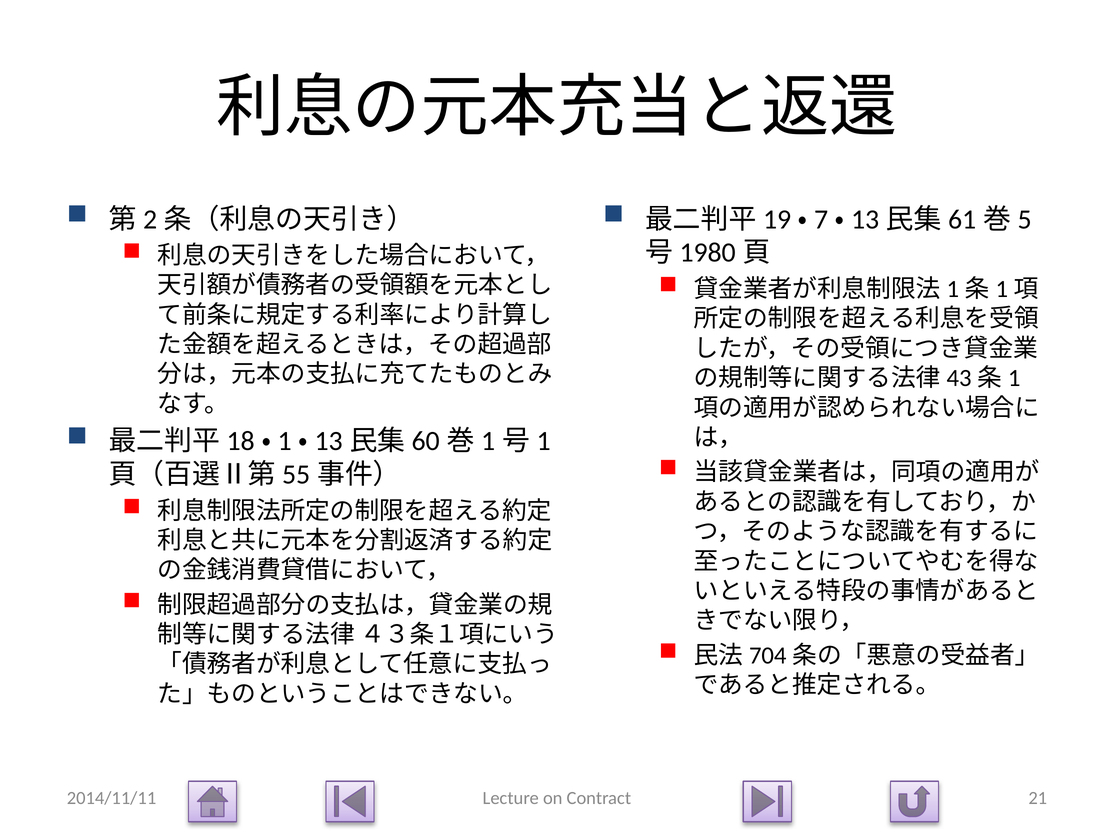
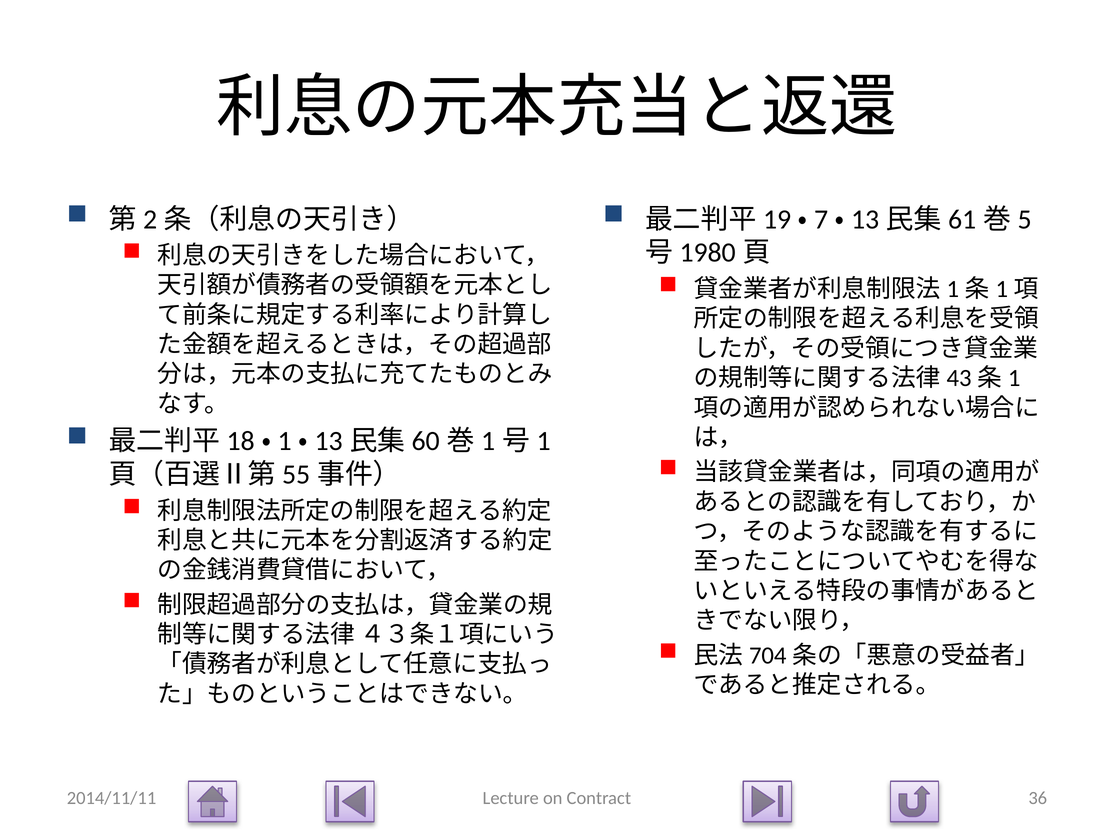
21: 21 -> 36 (1038, 798)
